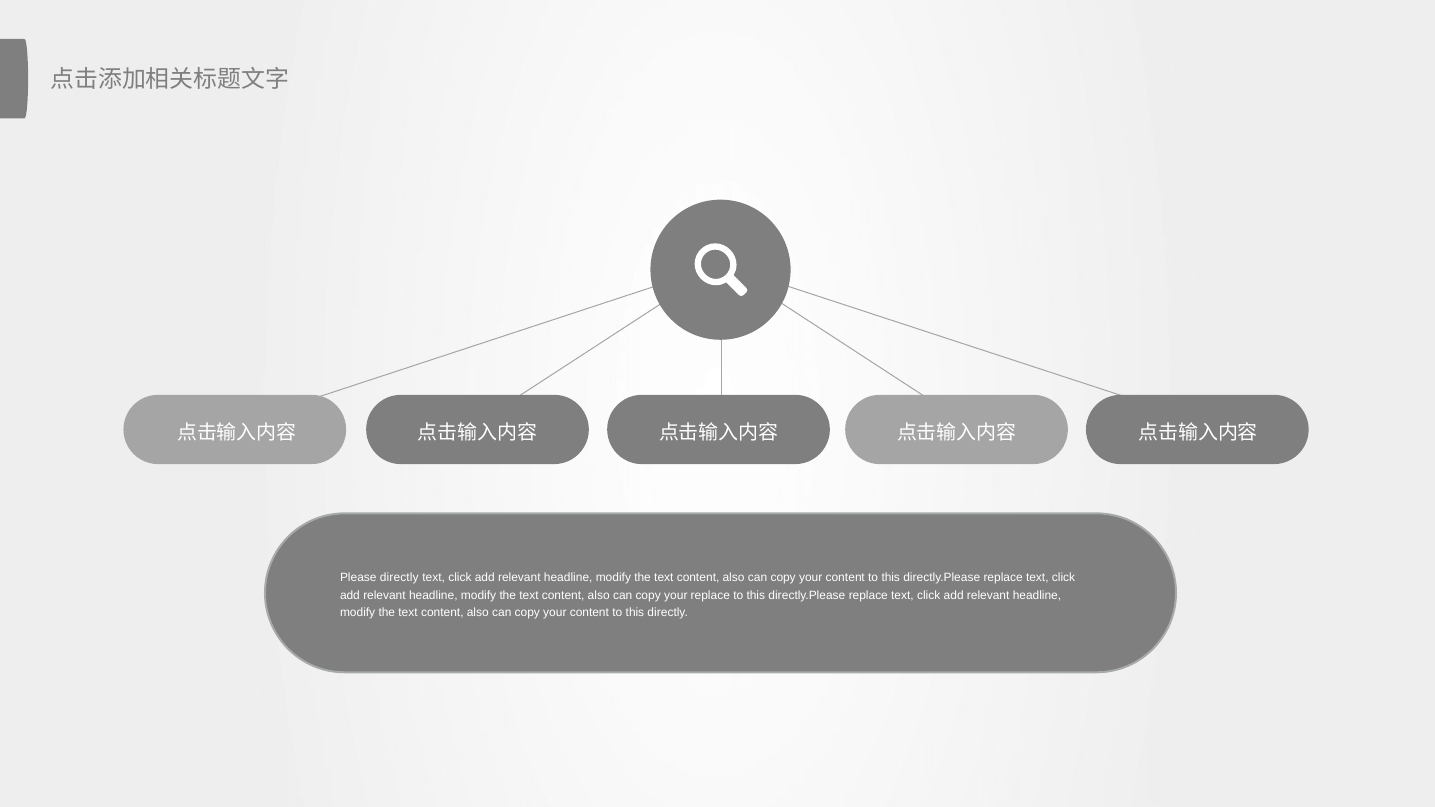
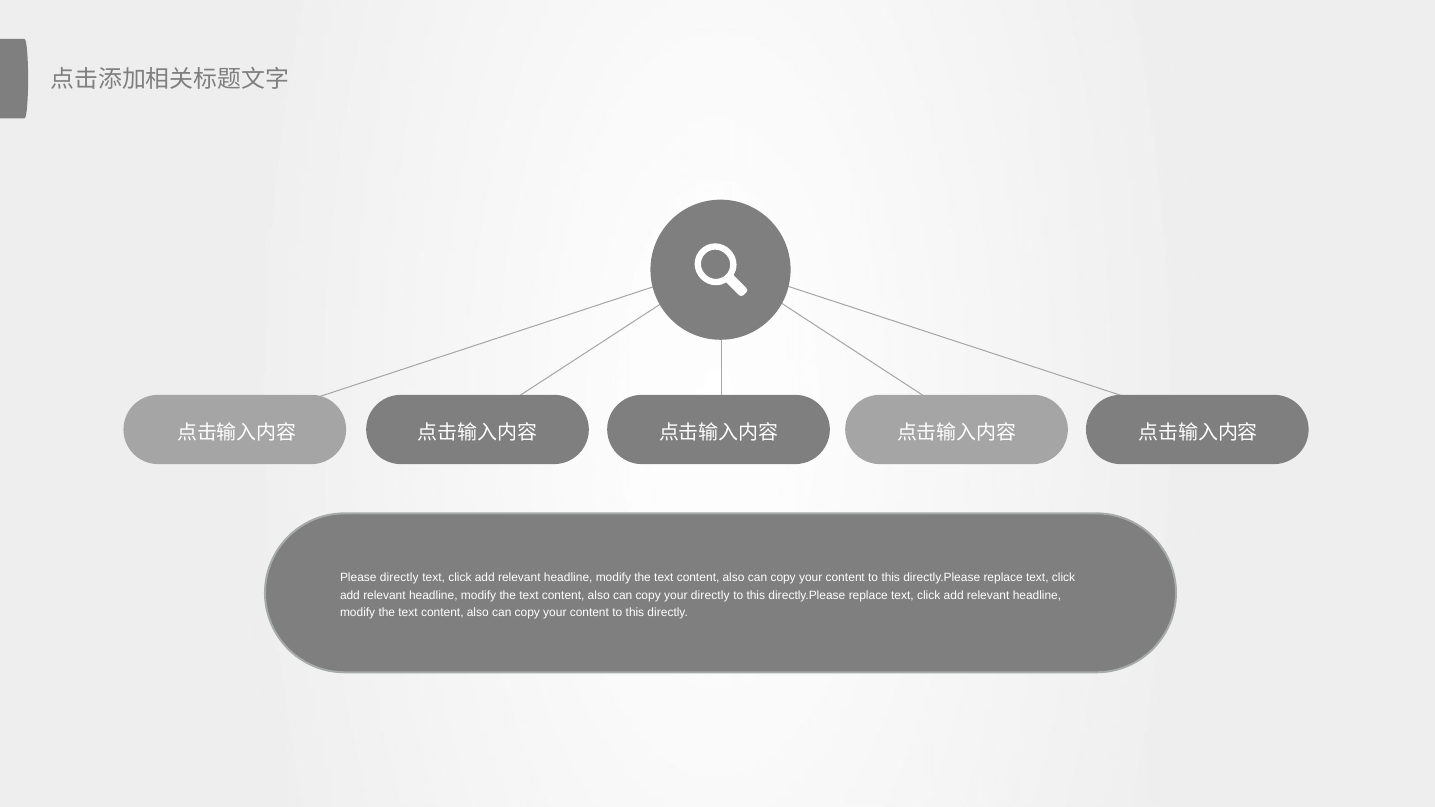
your replace: replace -> directly (710, 595)
